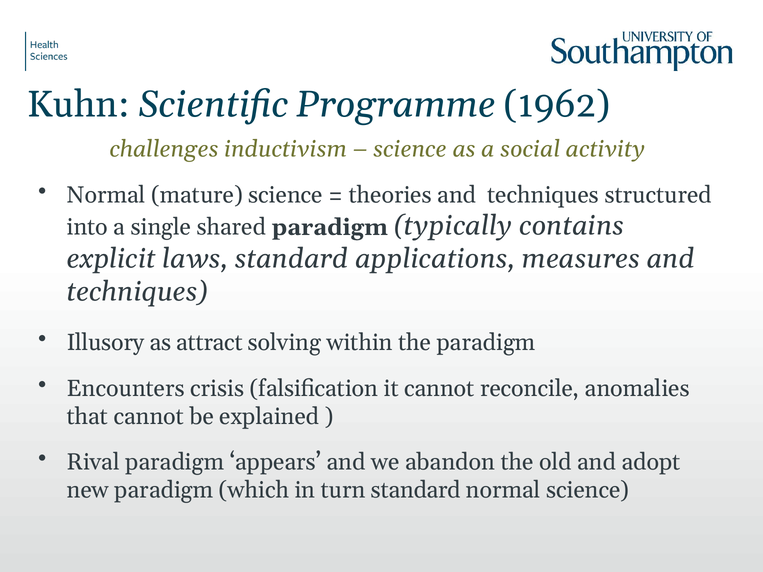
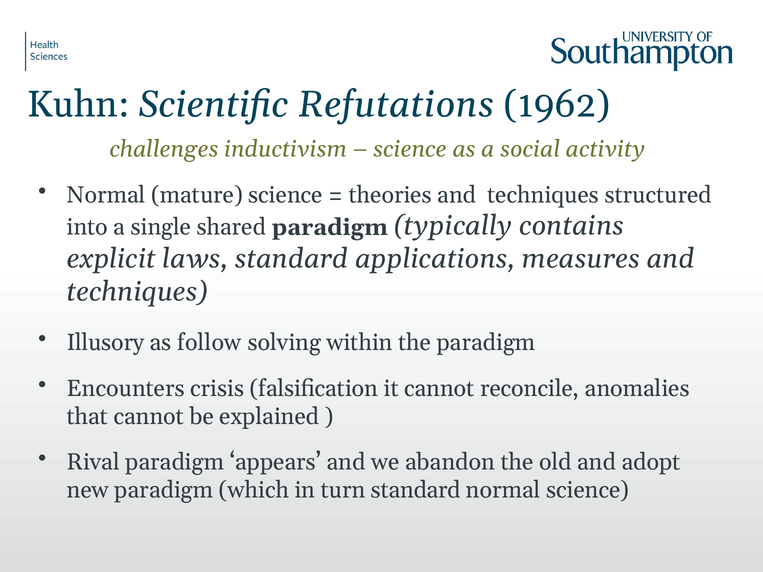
Programme: Programme -> Refutations (396, 104)
attract: attract -> follow (209, 343)
